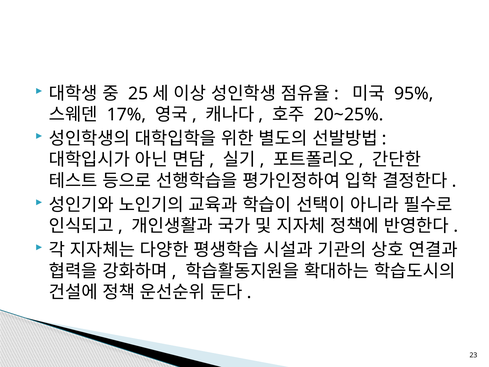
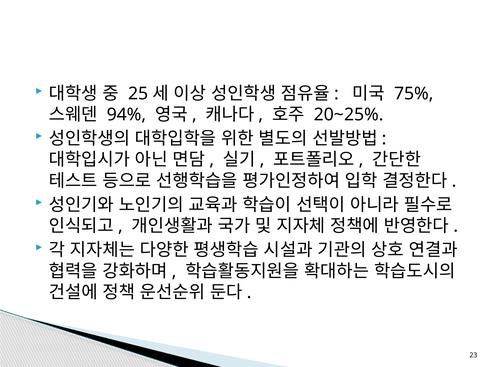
95%: 95% -> 75% (414, 93)
17%: 17% -> 94% (127, 115)
